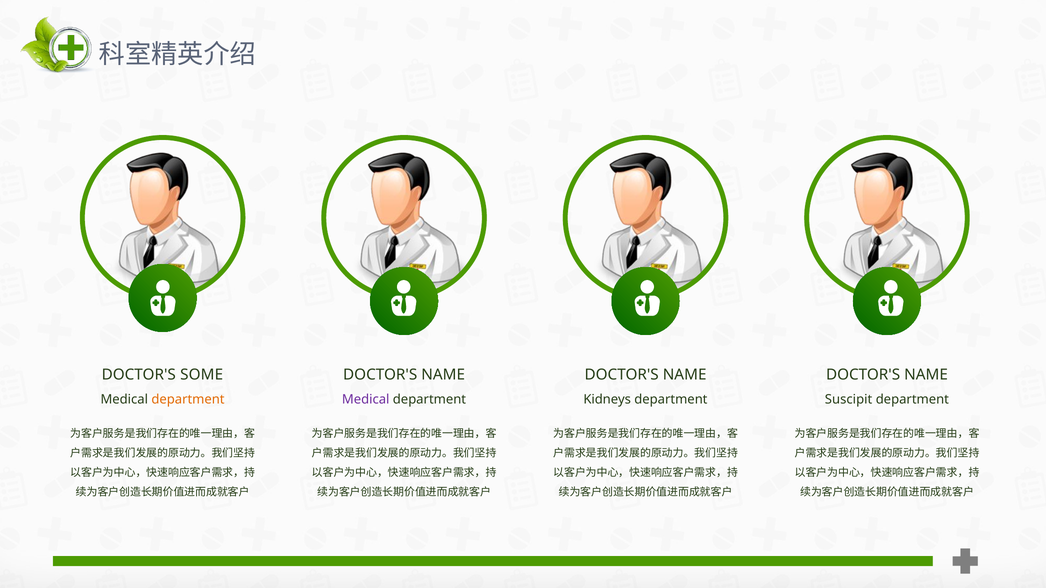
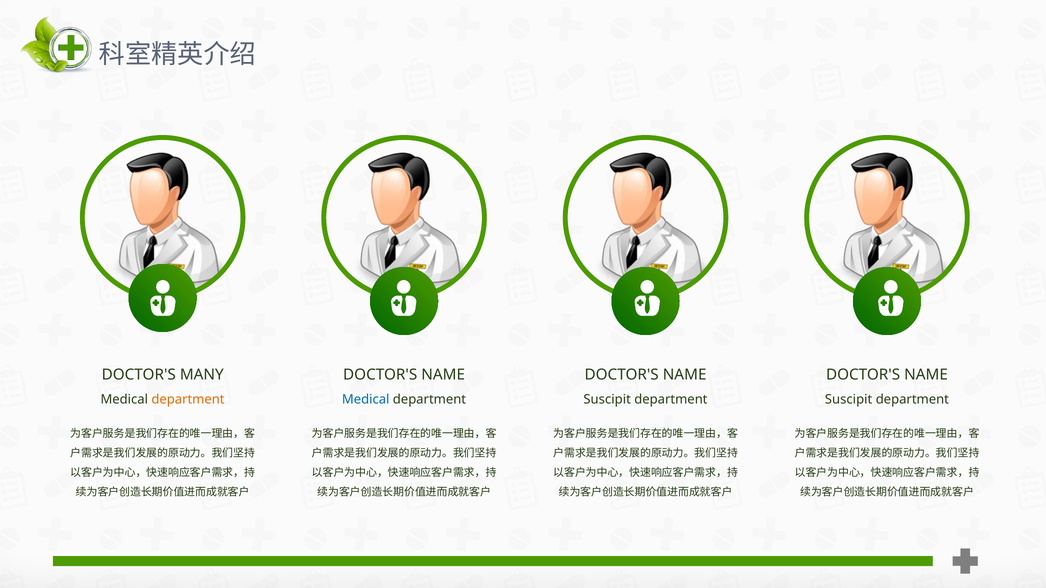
SOME: SOME -> MANY (202, 375)
Medical colour: purple -> blue (366, 400)
Kidneys: Kidneys -> Suscipit (607, 400)
